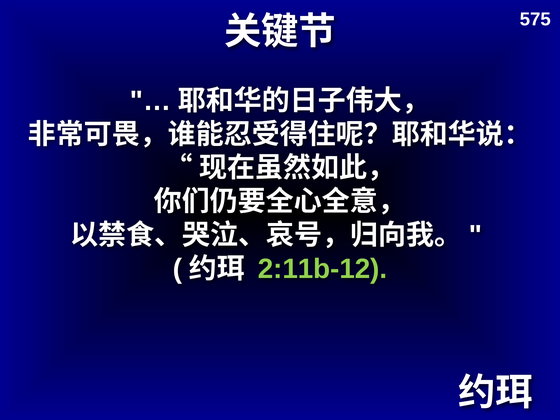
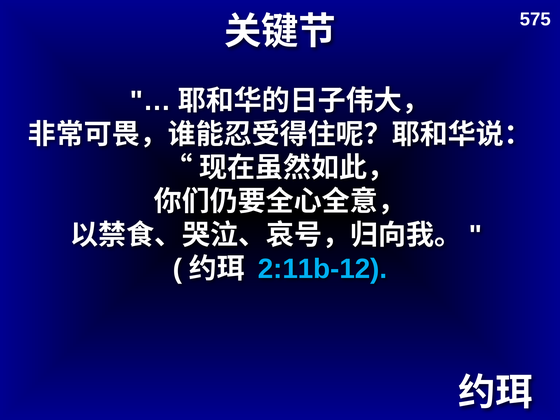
2:11b-12 colour: light green -> light blue (323, 269)
